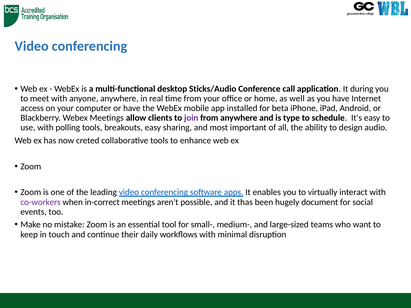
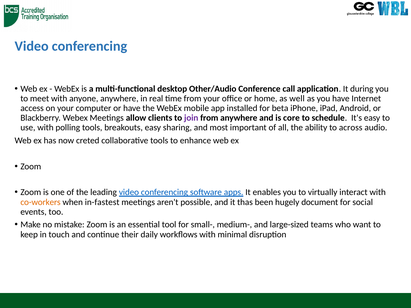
Sticks/Audio: Sticks/Audio -> Other/Audio (213, 89)
type: type -> core (291, 118)
design: design -> across (351, 128)
co-workers colour: purple -> orange (41, 202)
in-correct: in-correct -> in-fastest (102, 202)
